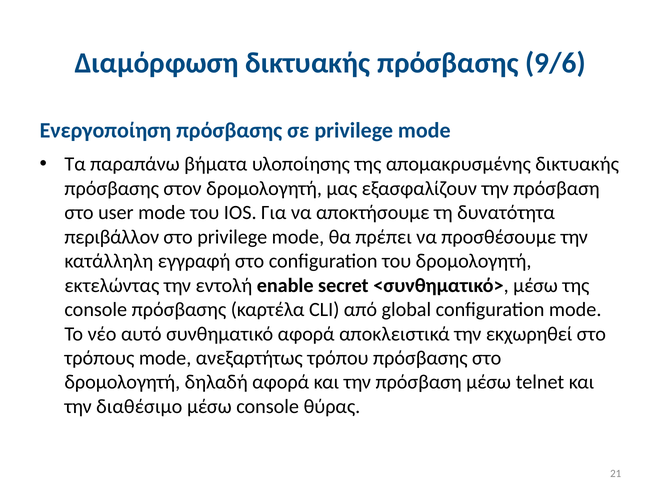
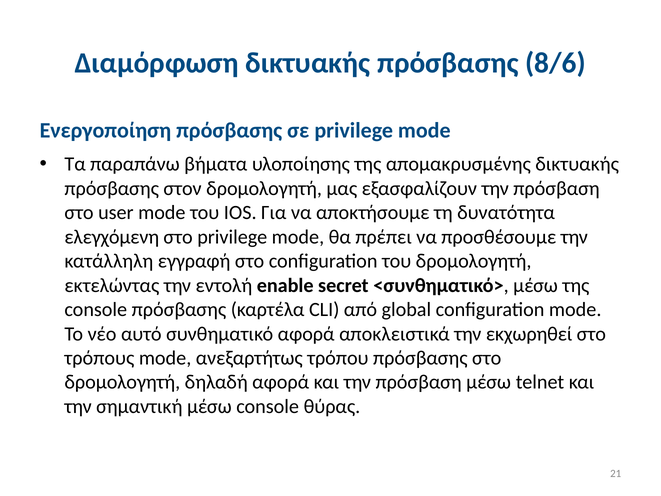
9/6: 9/6 -> 8/6 (556, 63)
περιβάλλον: περιβάλλον -> ελεγχόμενη (112, 237)
διαθέσιμο: διαθέσιμο -> σημαντική (139, 406)
